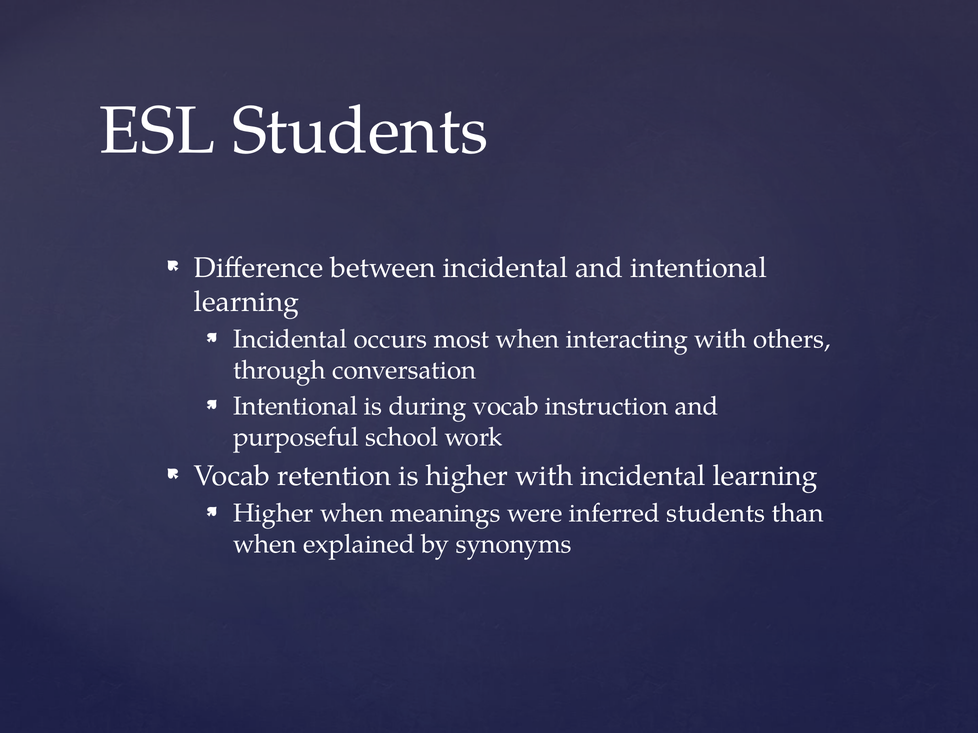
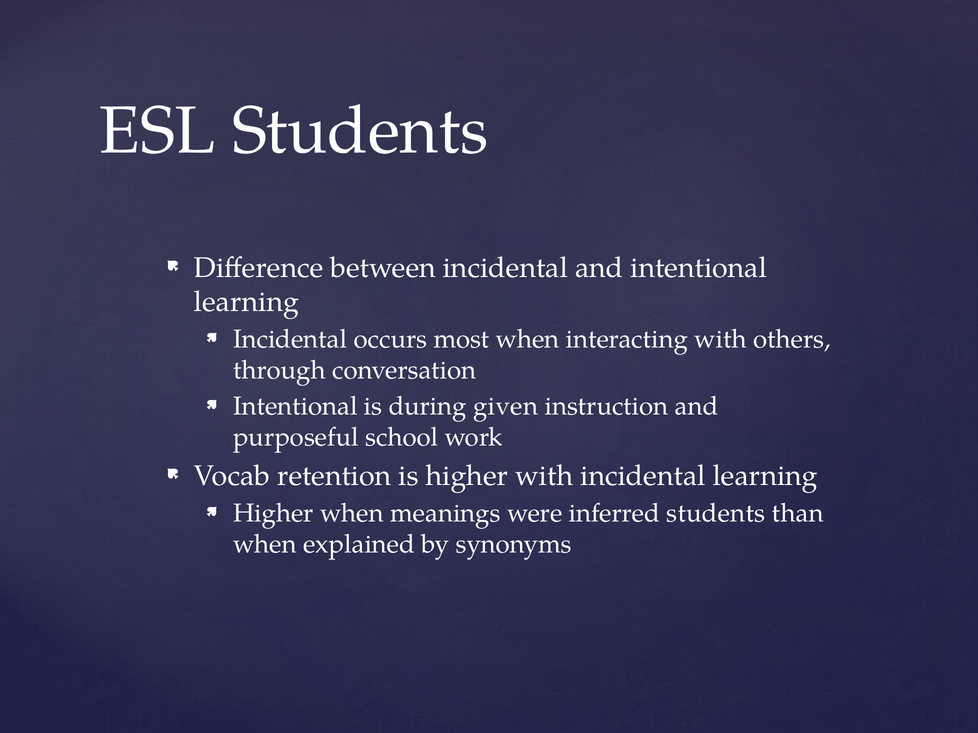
during vocab: vocab -> given (506, 407)
